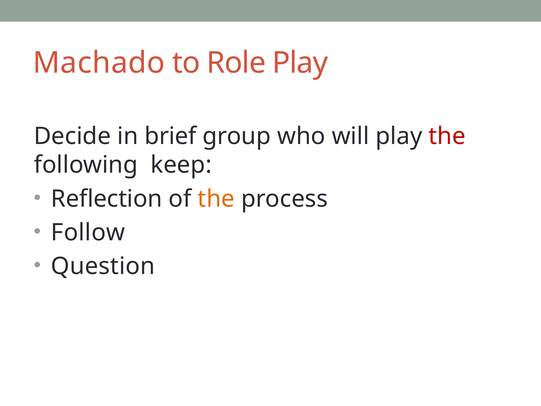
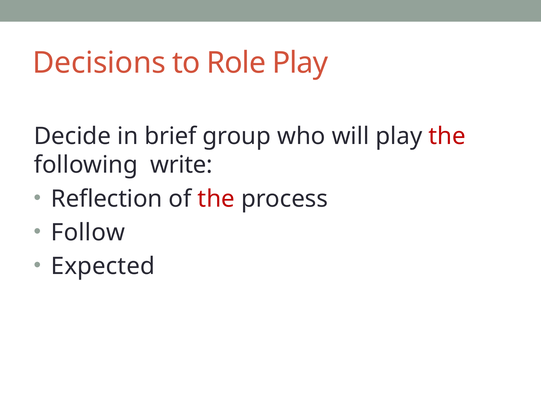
Machado: Machado -> Decisions (99, 63)
keep: keep -> write (181, 165)
the colour: orange -> red (216, 199)
Question: Question -> Expected (103, 266)
